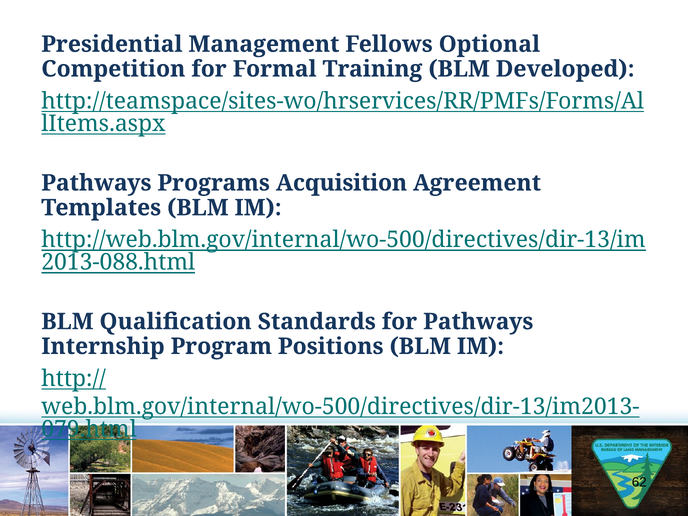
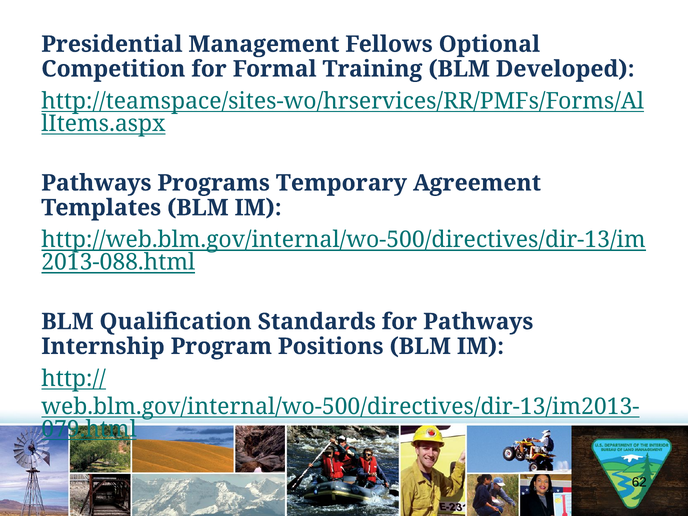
Acquisition: Acquisition -> Temporary (341, 183)
